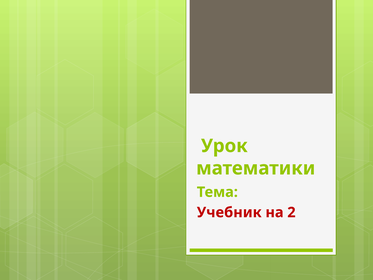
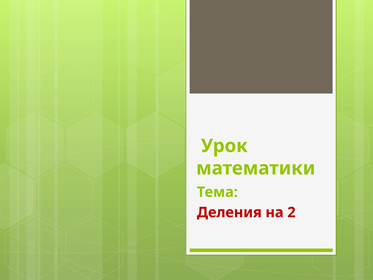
Учебник: Учебник -> Деления (229, 212)
